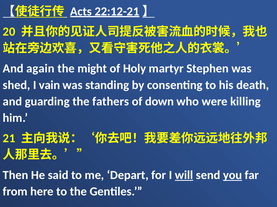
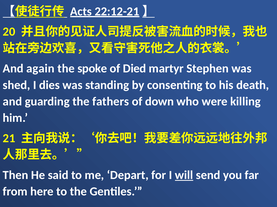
might: might -> spoke (92, 69)
Holy: Holy -> Died (135, 69)
vain: vain -> dies (49, 85)
you underline: present -> none (233, 176)
